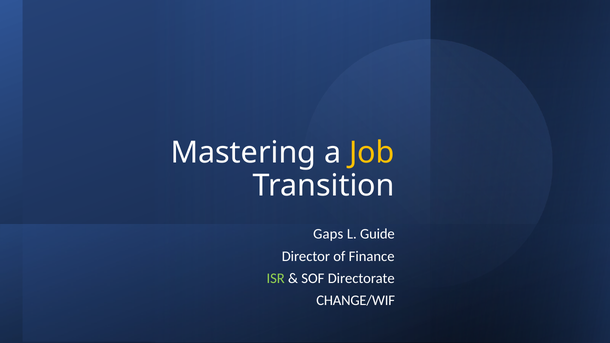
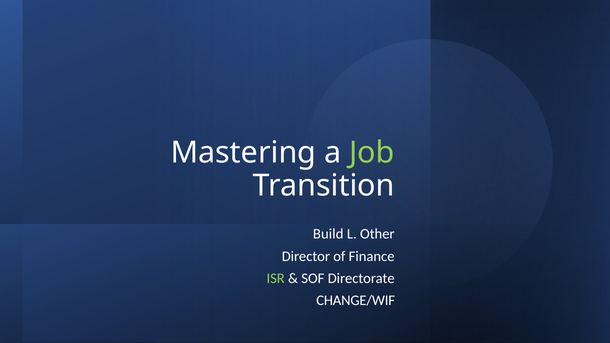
Job colour: yellow -> light green (372, 153)
Gaps: Gaps -> Build (328, 234)
Guide: Guide -> Other (377, 234)
